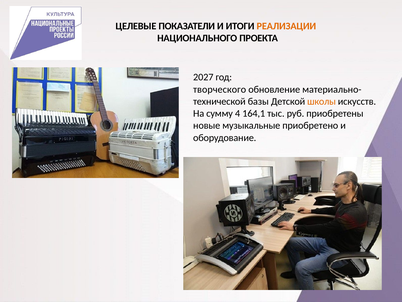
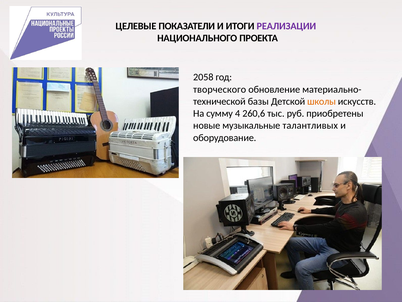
РЕАЛИЗАЦИИ colour: orange -> purple (286, 26)
2027: 2027 -> 2058 (203, 77)
164,1: 164,1 -> 260,6 (254, 113)
приобретено: приобретено -> талантливых (310, 125)
